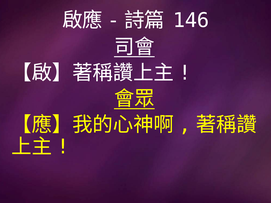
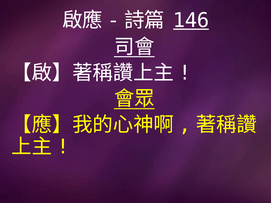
146 underline: none -> present (191, 20)
